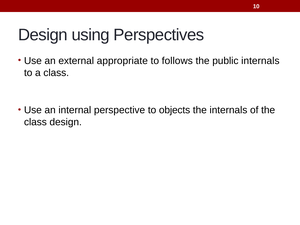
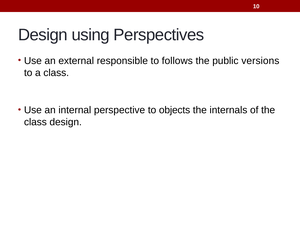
appropriate: appropriate -> responsible (122, 61)
public internals: internals -> versions (260, 61)
